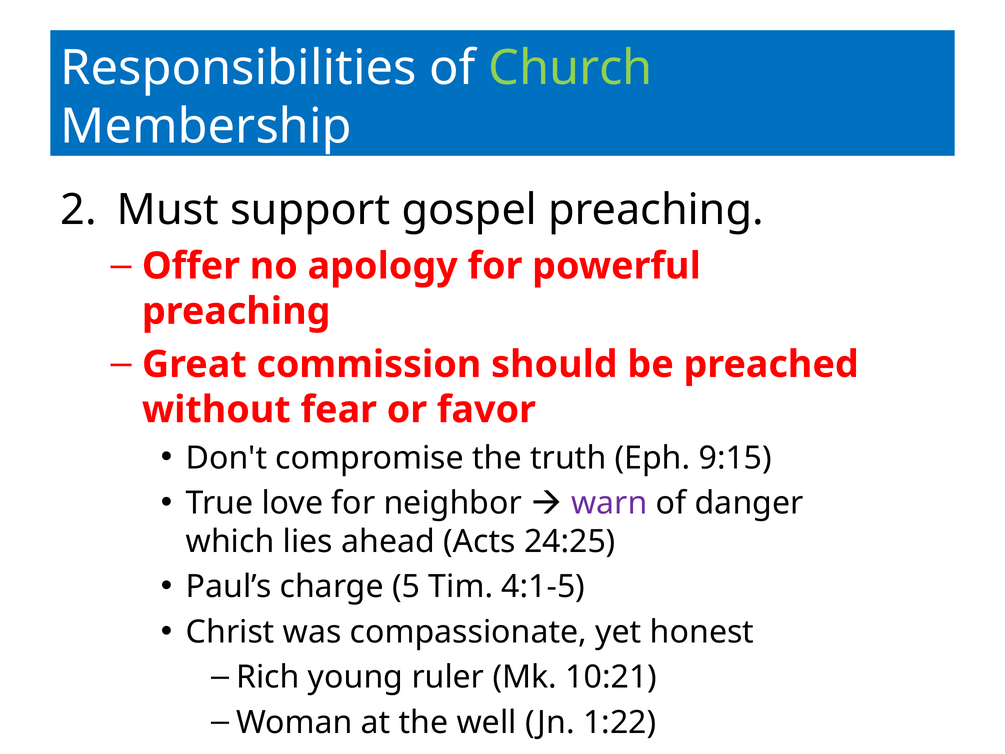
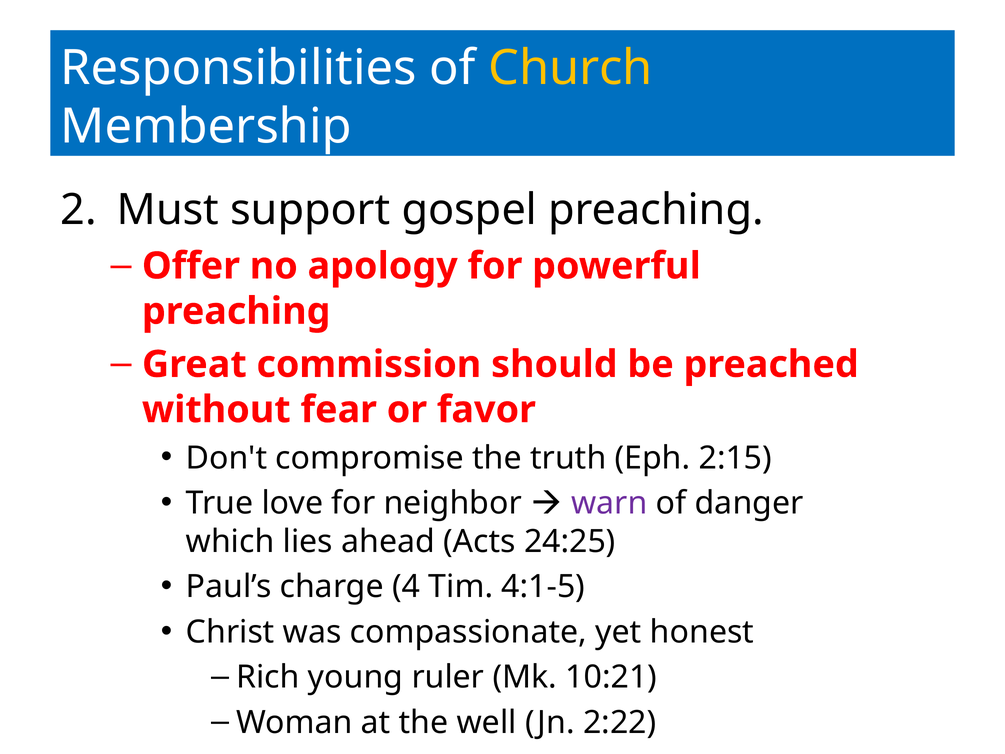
Church colour: light green -> yellow (571, 68)
9:15: 9:15 -> 2:15 (735, 458)
5: 5 -> 4 (406, 587)
1:22: 1:22 -> 2:22 (620, 722)
